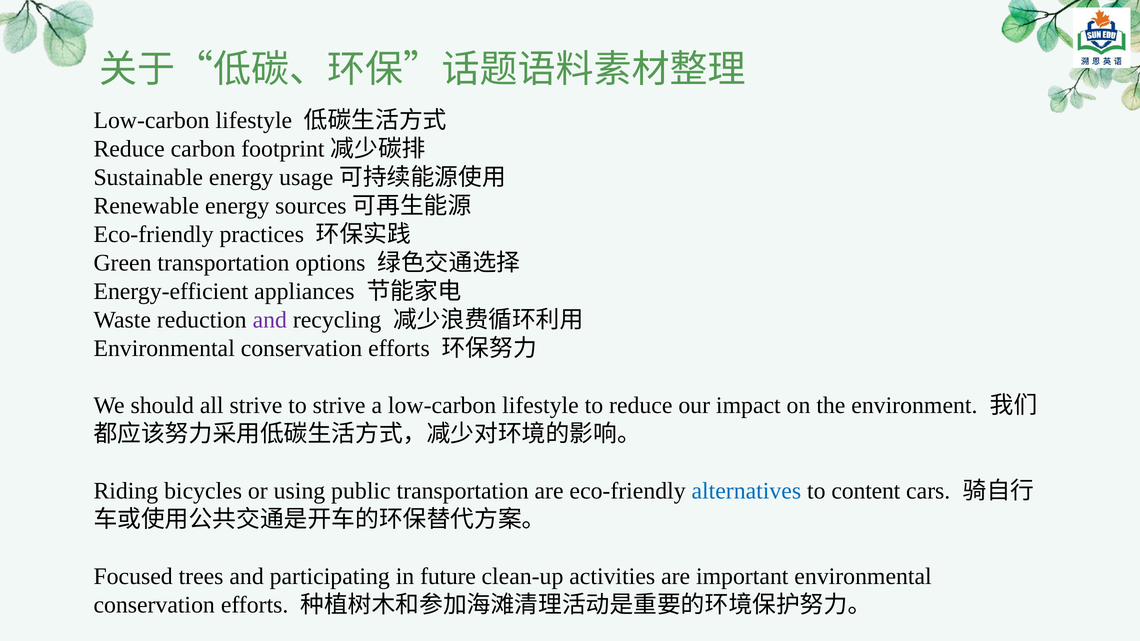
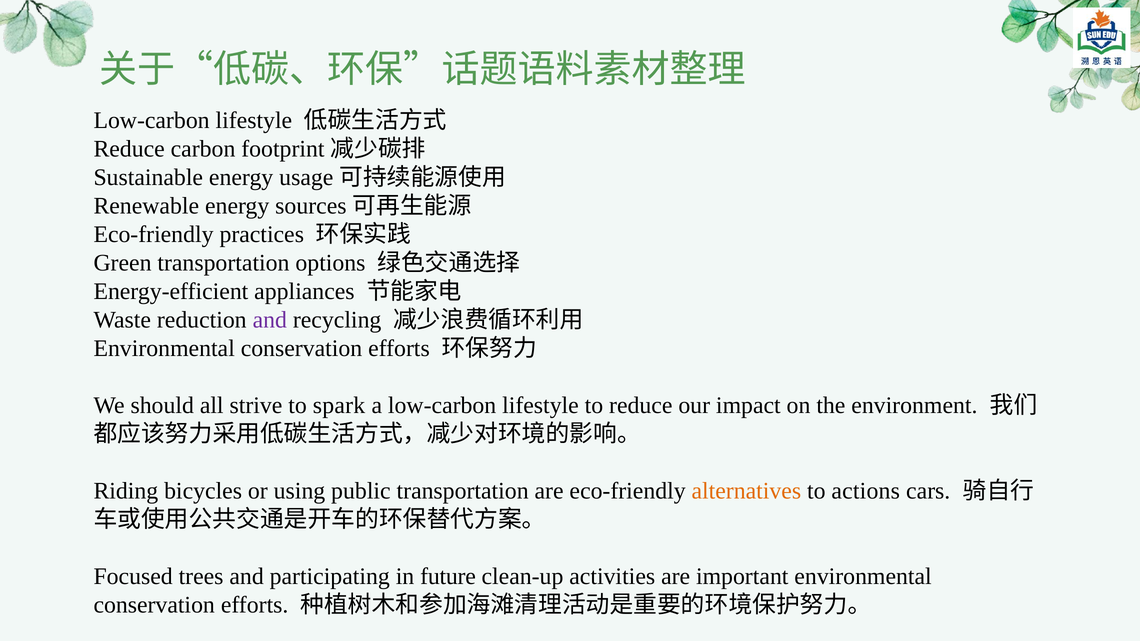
to strive: strive -> spark (339, 406)
alternatives colour: blue -> orange (746, 491)
content: content -> actions (866, 491)
